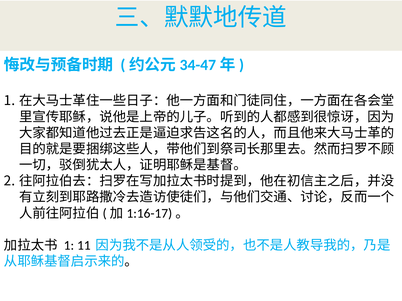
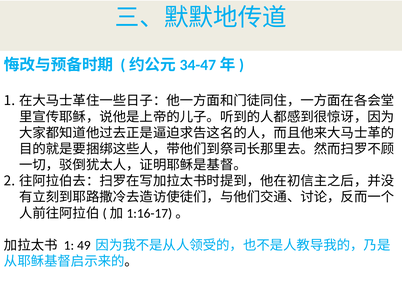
11: 11 -> 49 (84, 246)
